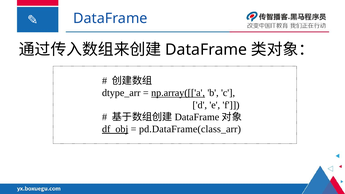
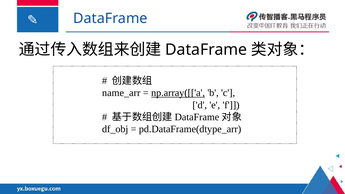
dtype_arr: dtype_arr -> name_arr (121, 93)
df_obj underline: present -> none (115, 129)
pd.DataFrame(class_arr: pd.DataFrame(class_arr -> pd.DataFrame(dtype_arr (190, 129)
